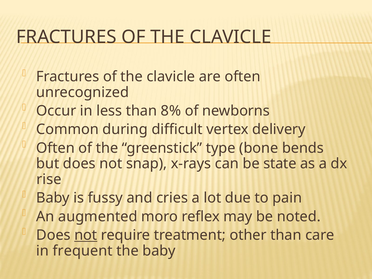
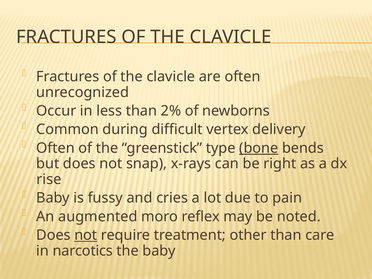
8%: 8% -> 2% (171, 111)
bone underline: none -> present (259, 148)
state: state -> right (280, 164)
frequent: frequent -> narcotics (83, 251)
